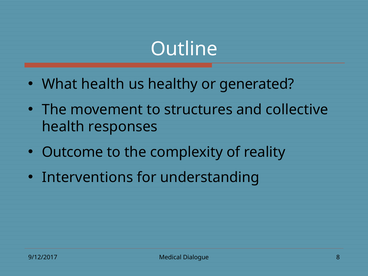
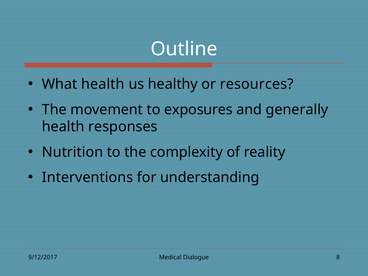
generated: generated -> resources (257, 84)
structures: structures -> exposures (198, 110)
collective: collective -> generally (297, 110)
Outcome: Outcome -> Nutrition (73, 152)
